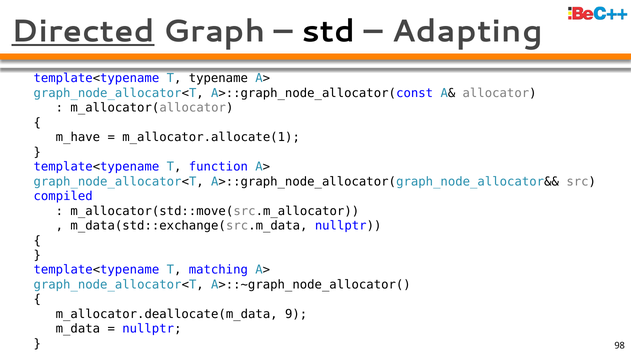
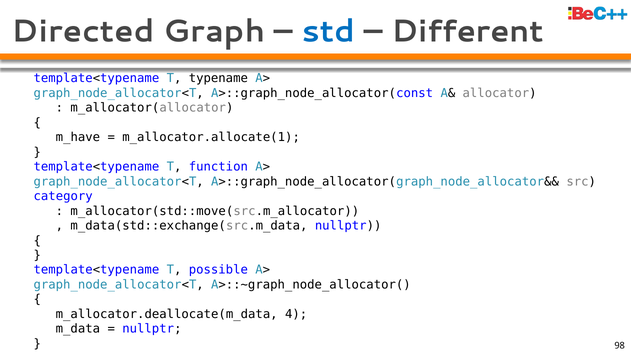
Directed underline: present -> none (83, 31)
std colour: black -> blue (328, 31)
Adapting: Adapting -> Different (467, 31)
compiled: compiled -> category (63, 196)
matching: matching -> possible (218, 270)
9: 9 -> 4 (296, 314)
